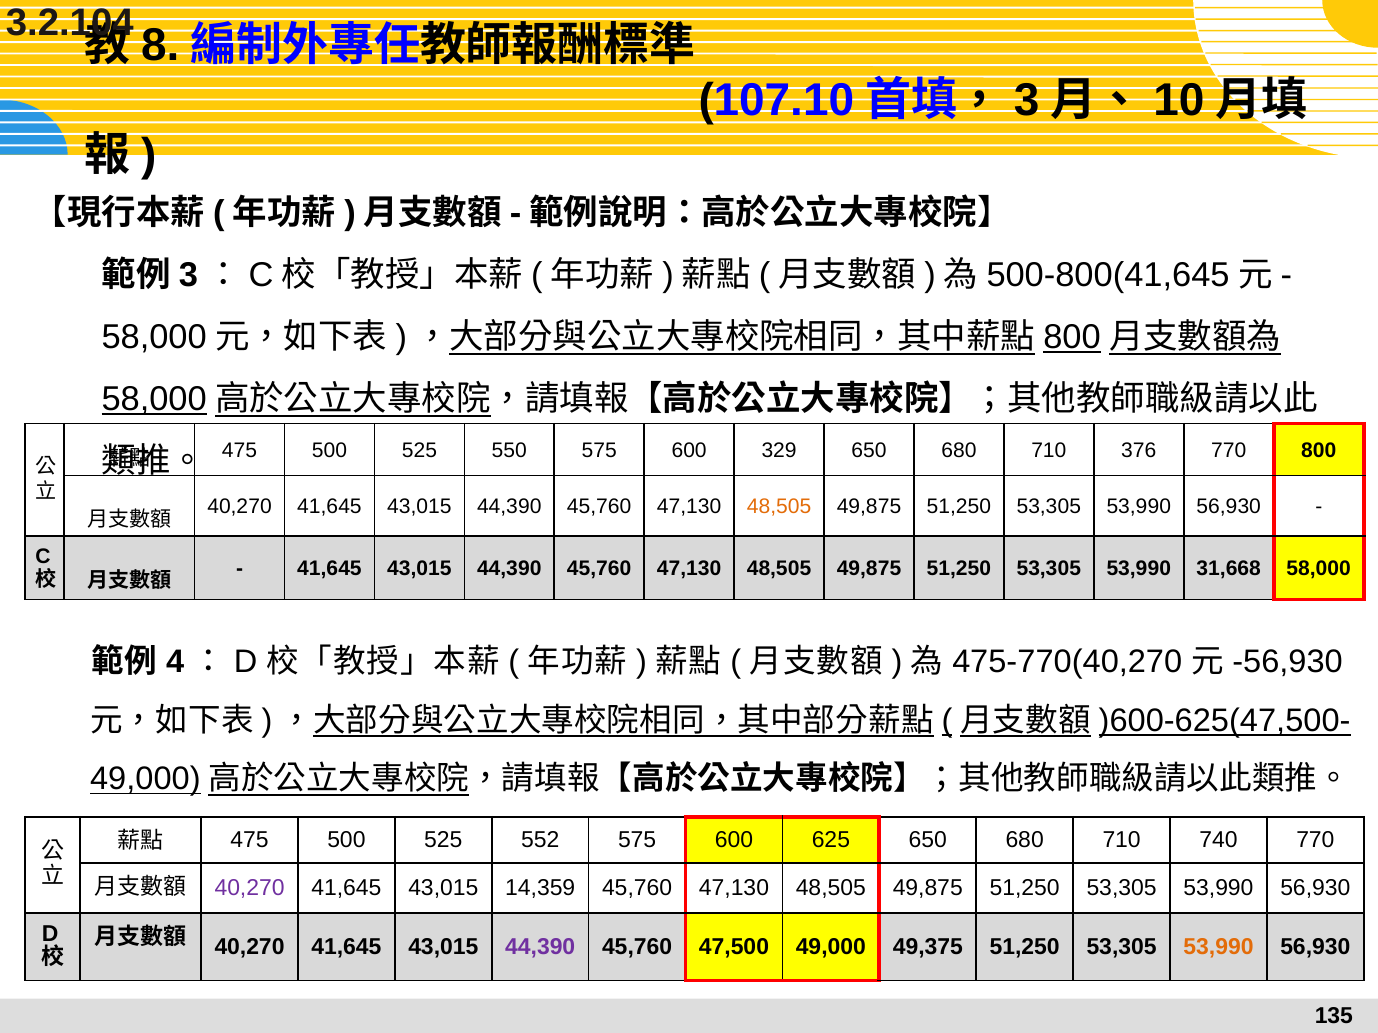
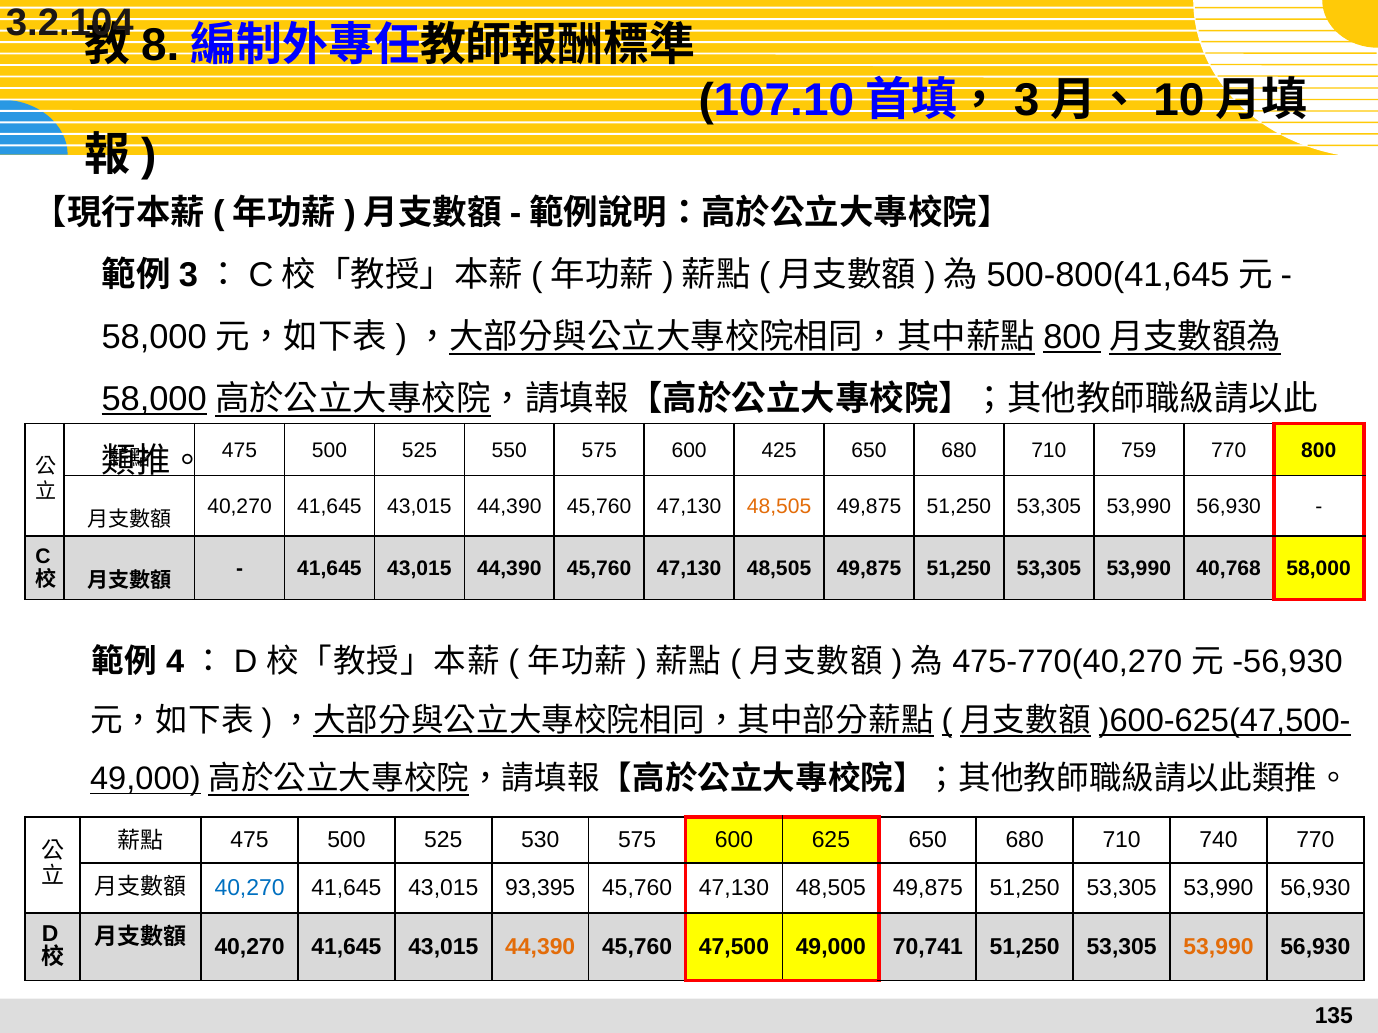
329: 329 -> 425 (779, 451)
376: 376 -> 759 (1139, 451)
31,668: 31,668 -> 40,768 (1229, 569)
552: 552 -> 530 (540, 840)
40,270 colour: purple -> blue (250, 888)
14,359: 14,359 -> 93,395 (540, 888)
44,390 colour: purple -> orange (540, 947)
49,375: 49,375 -> 70,741 (928, 947)
